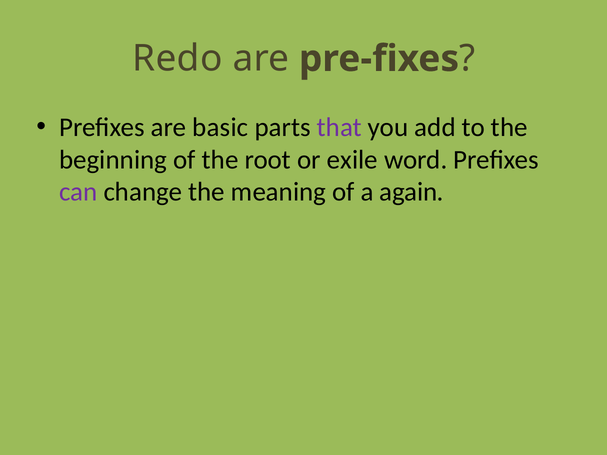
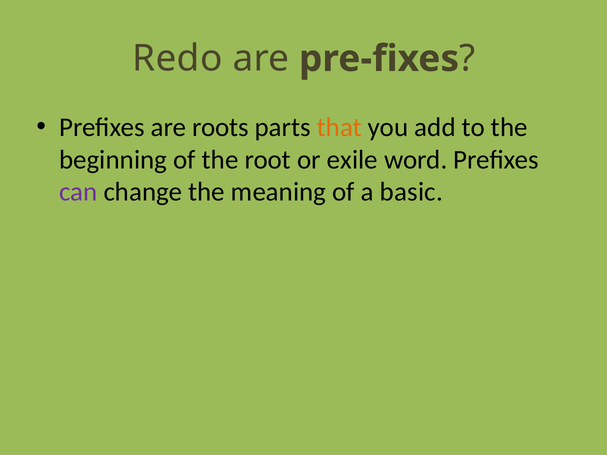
basic: basic -> roots (220, 127)
that colour: purple -> orange (339, 127)
again: again -> basic (411, 192)
